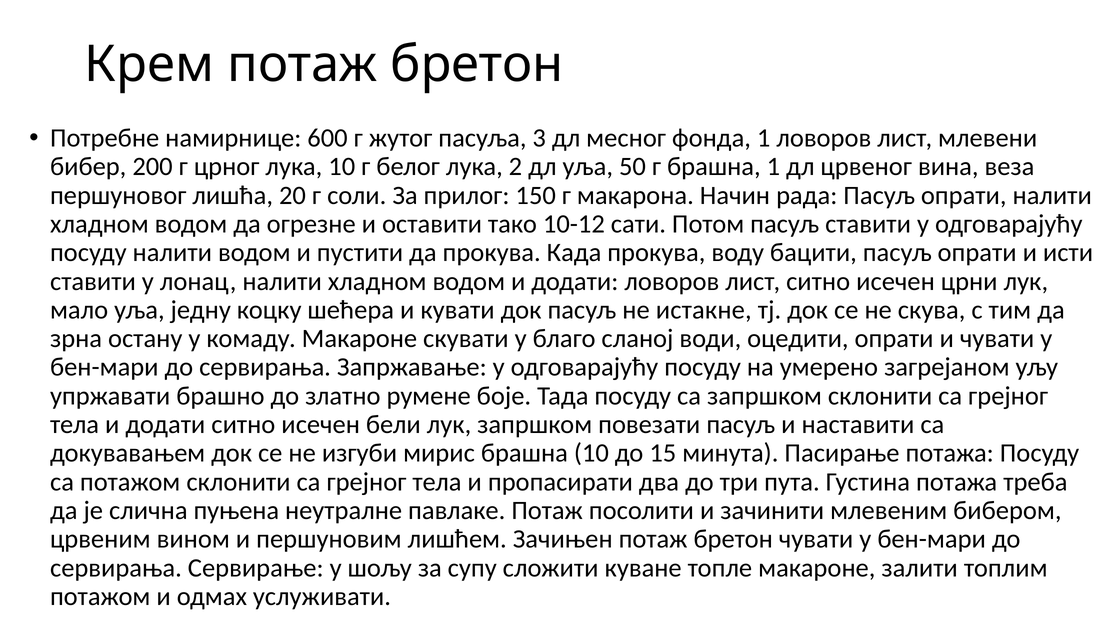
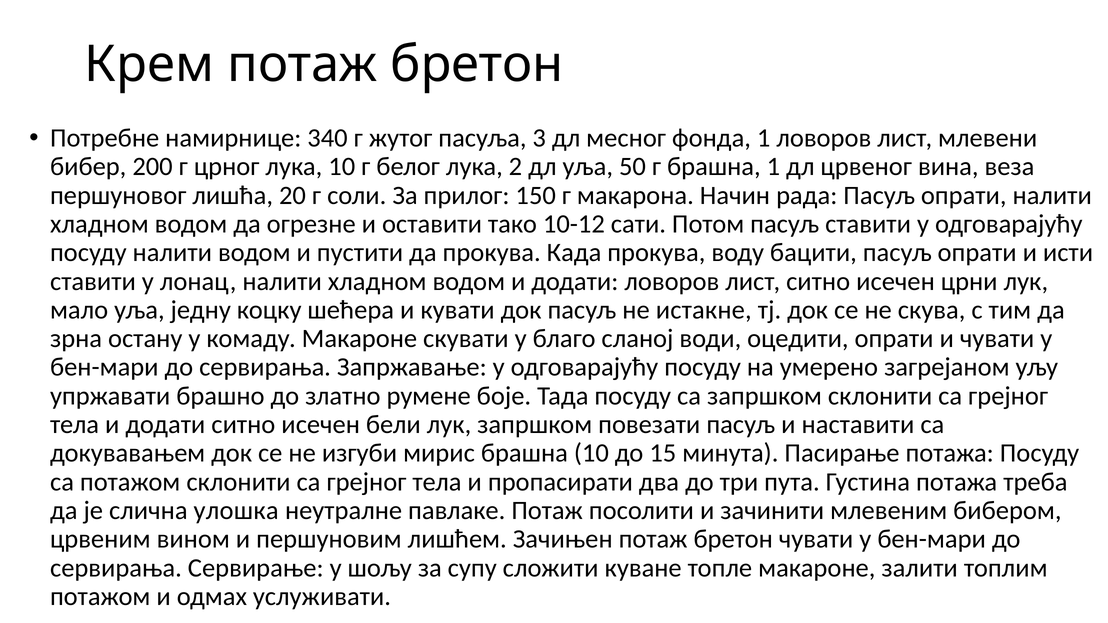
600: 600 -> 340 (327, 138)
пуњена: пуњена -> улошка (236, 511)
